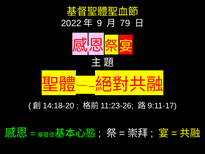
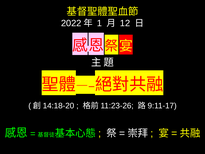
9: 9 -> 1 (99, 23)
79: 79 -> 12 (125, 23)
